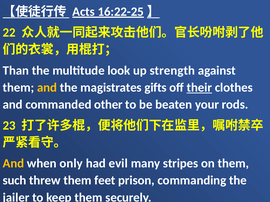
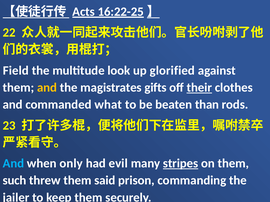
Than: Than -> Field (16, 71)
strength: strength -> glorified (172, 71)
other: other -> what (108, 105)
your: your -> than (207, 105)
And colour: yellow -> light blue (13, 164)
stripes underline: none -> present (181, 164)
feet: feet -> said (105, 181)
